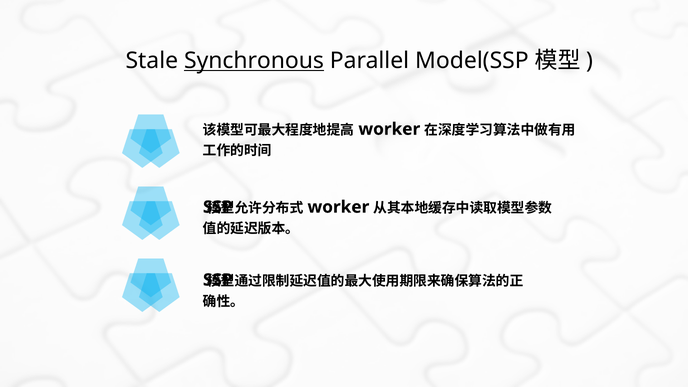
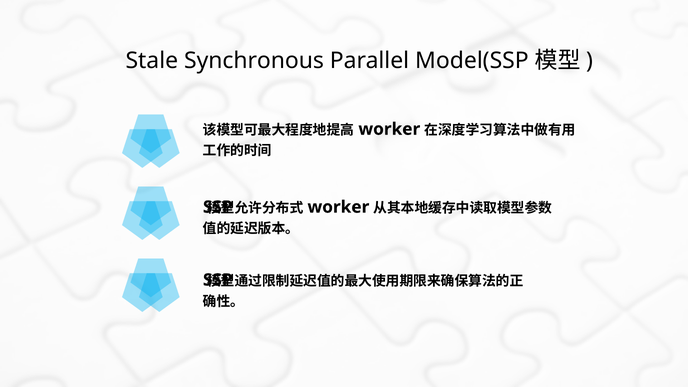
Synchronous underline: present -> none (254, 61)
